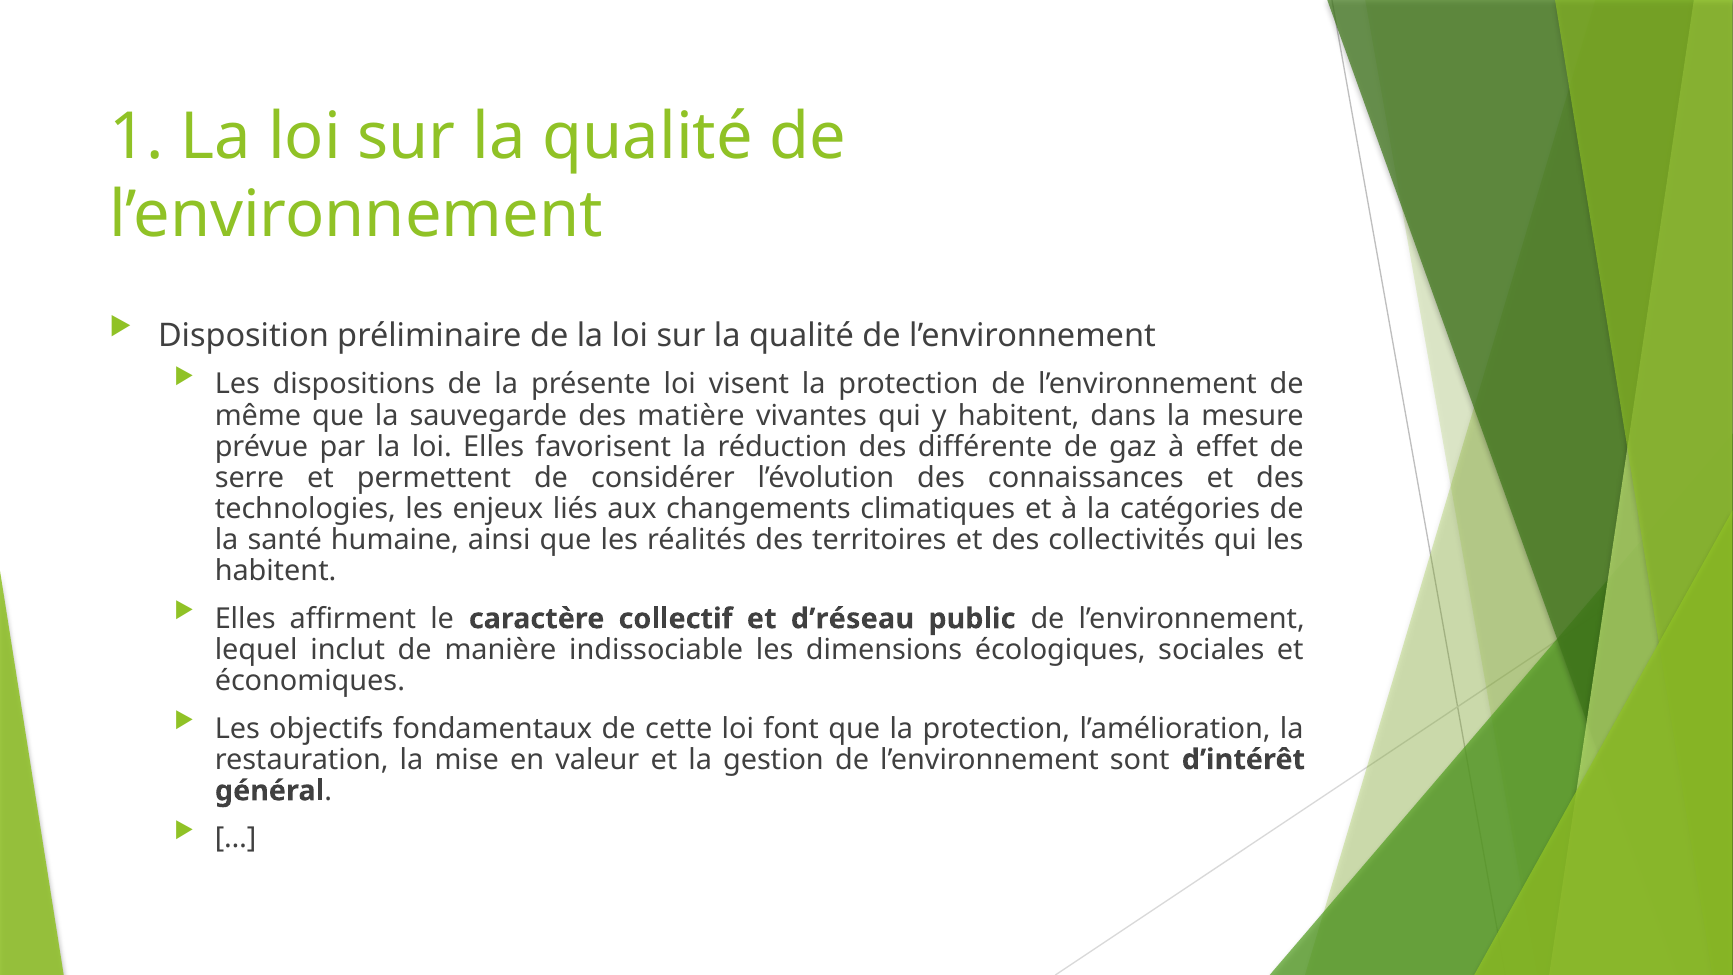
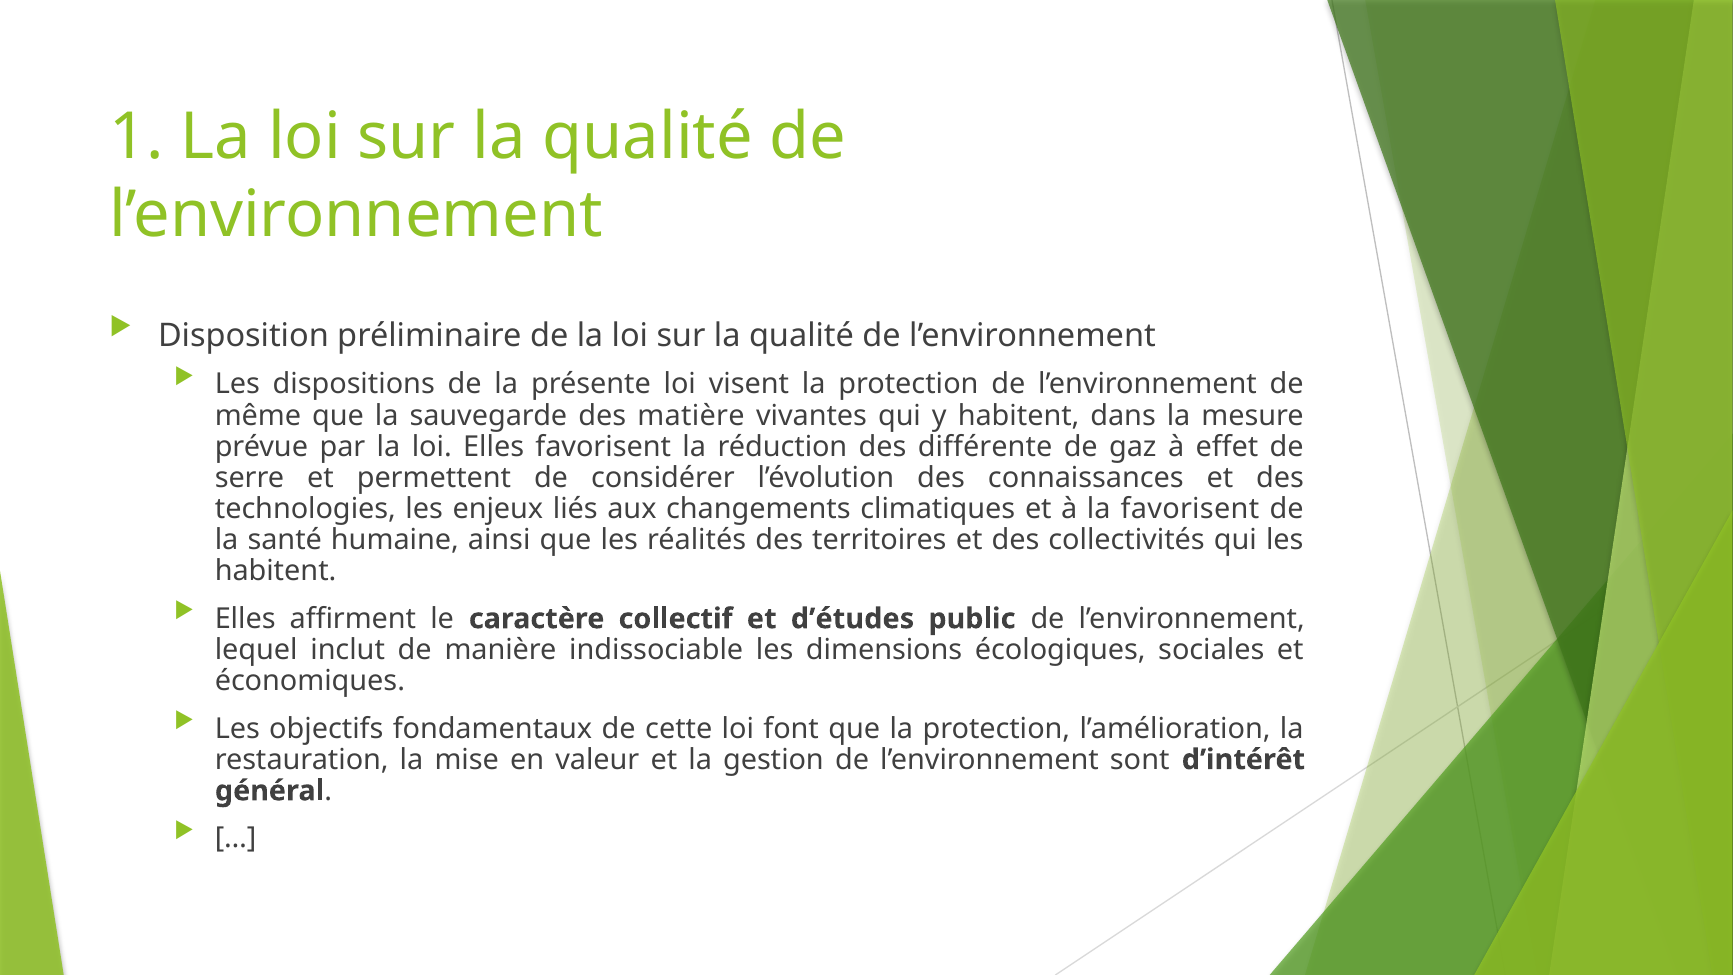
la catégories: catégories -> favorisent (1190, 509)
d’réseau: d’réseau -> d’études (853, 619)
